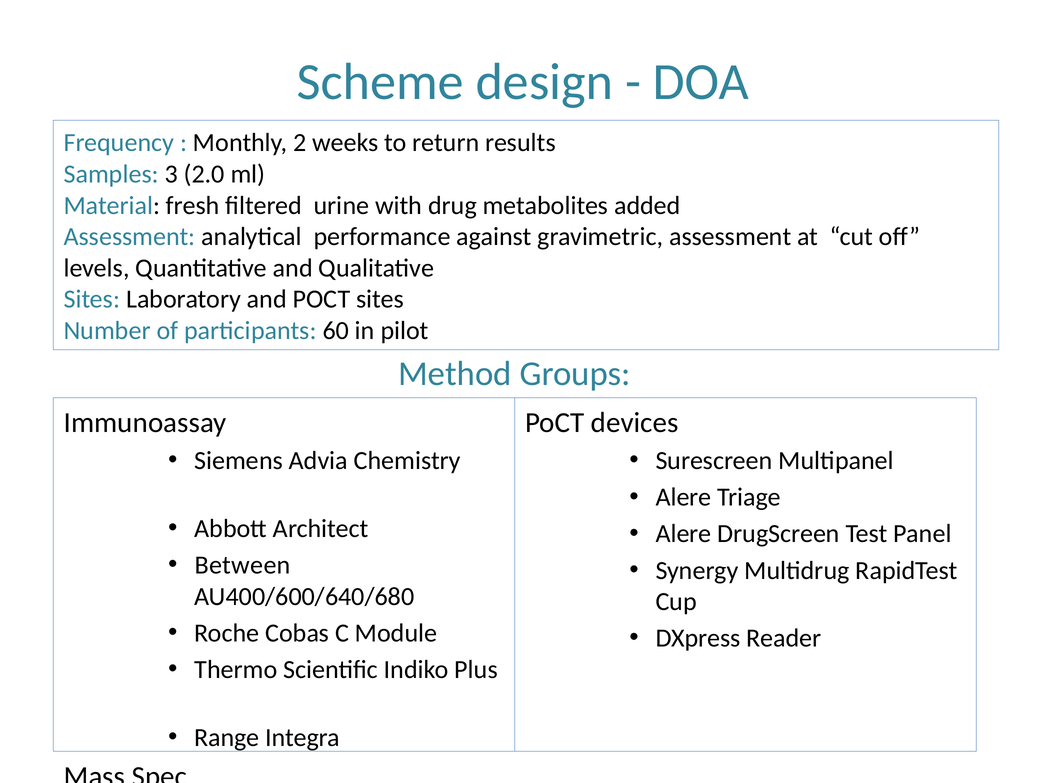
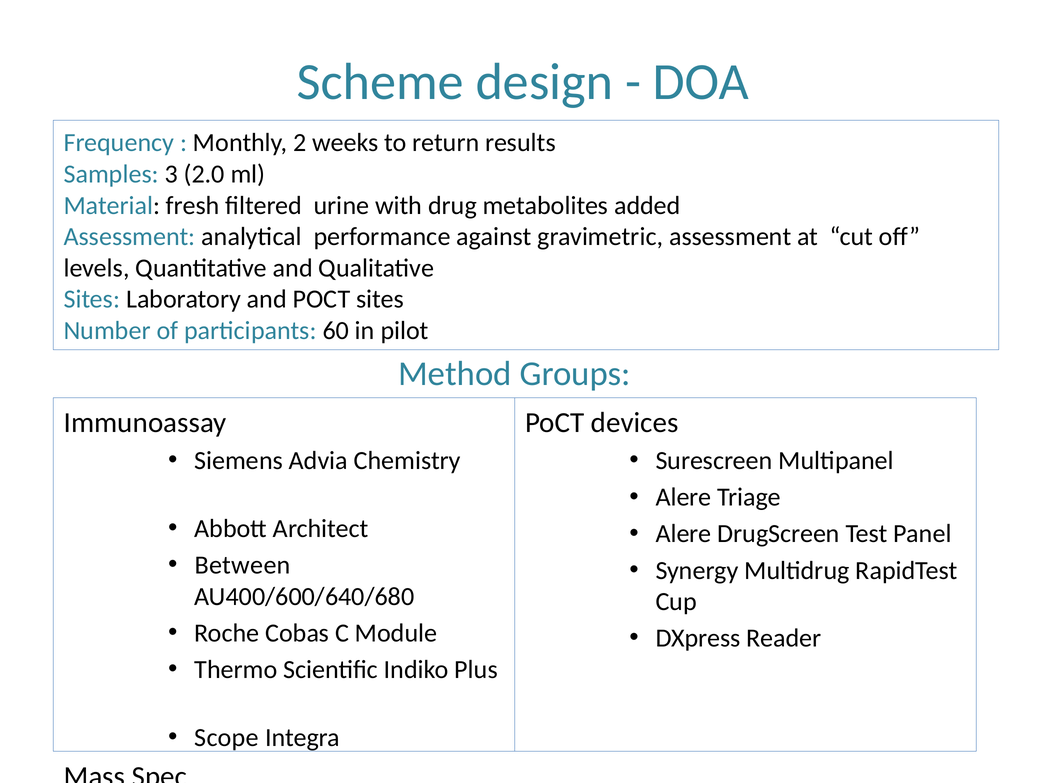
Range: Range -> Scope (227, 737)
